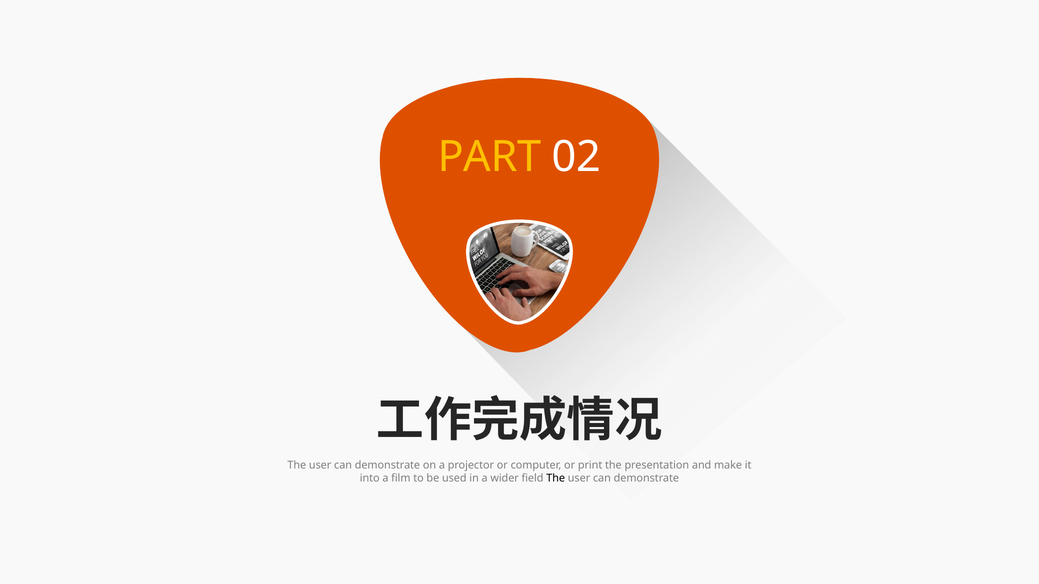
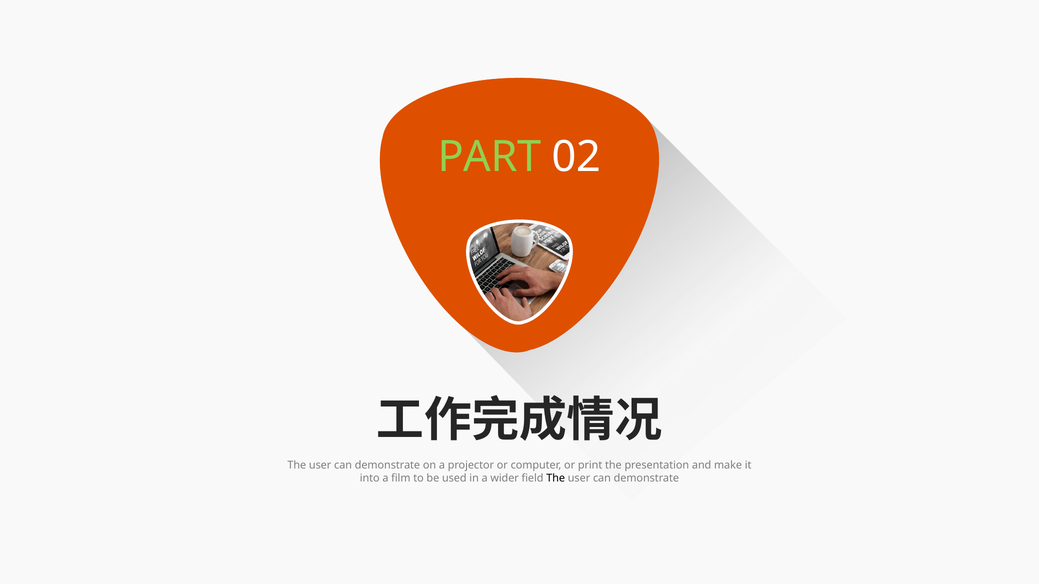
PART colour: yellow -> light green (489, 157)
